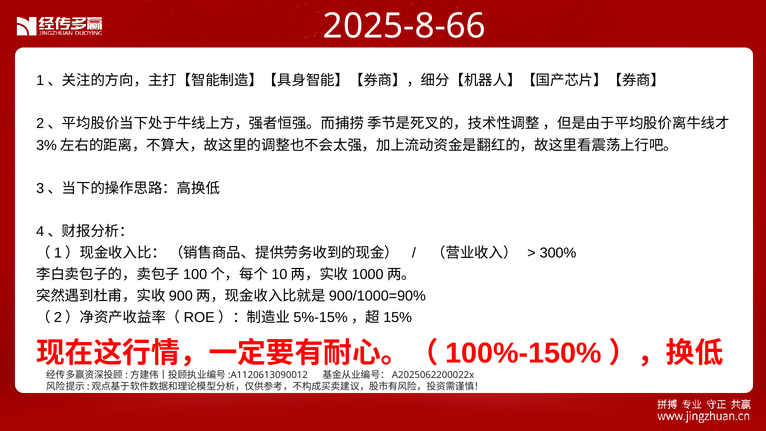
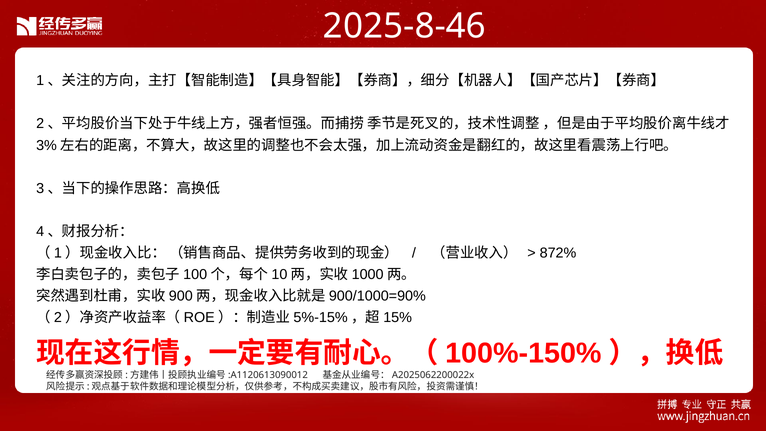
2025-8-66: 2025-8-66 -> 2025-8-46 (405, 26)
300%: 300% -> 872% (558, 253)
